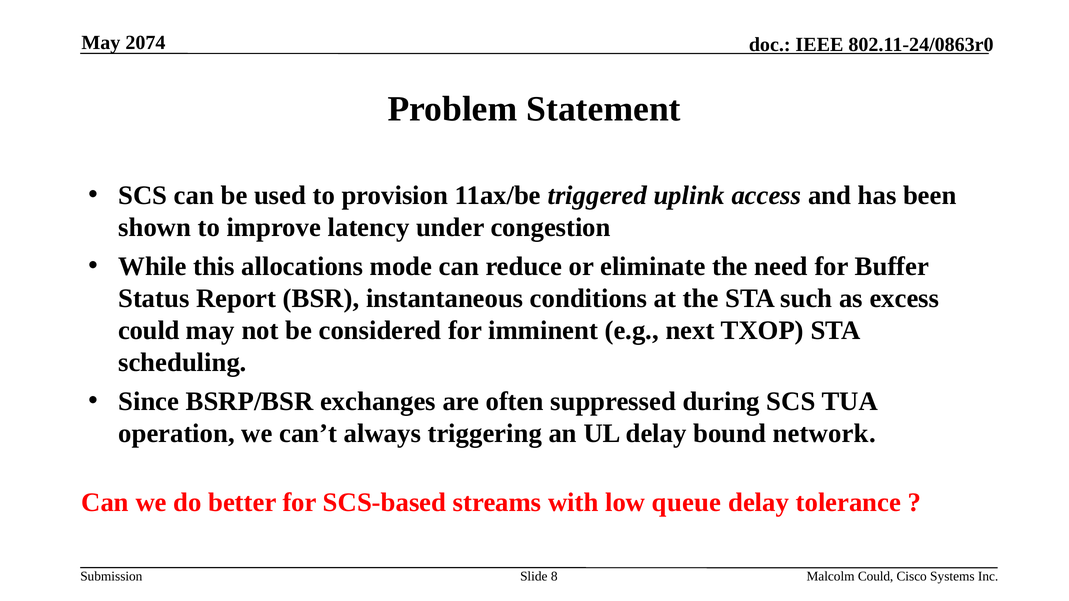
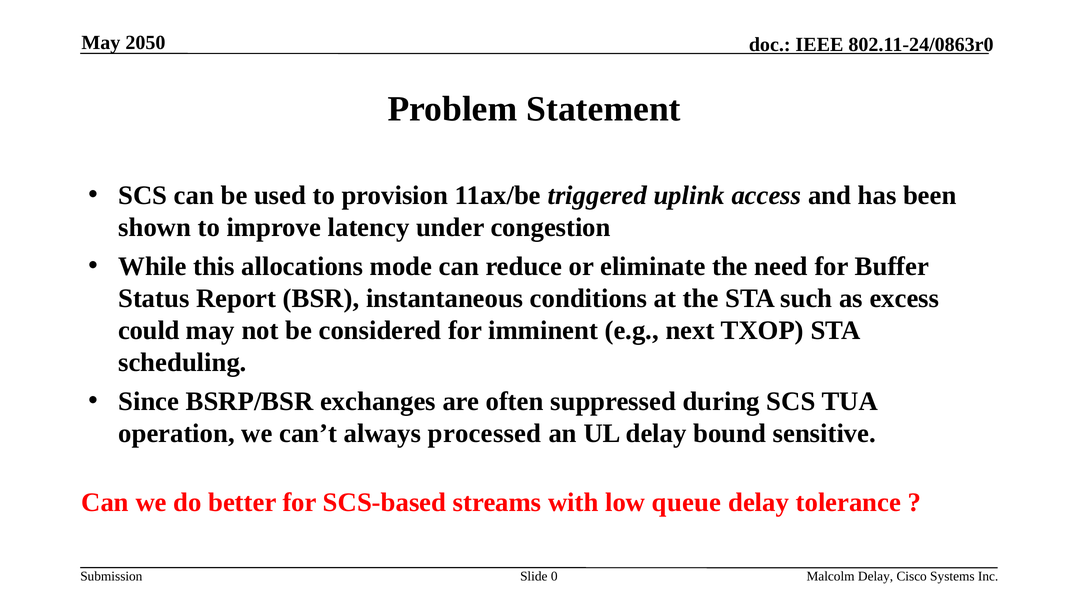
2074: 2074 -> 2050 (145, 43)
triggering: triggering -> processed (485, 434)
network: network -> sensitive (824, 434)
8: 8 -> 0 (554, 577)
Malcolm Could: Could -> Delay (876, 577)
